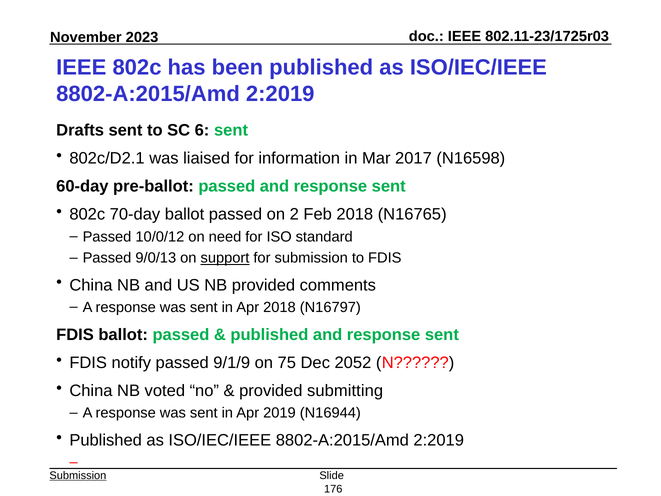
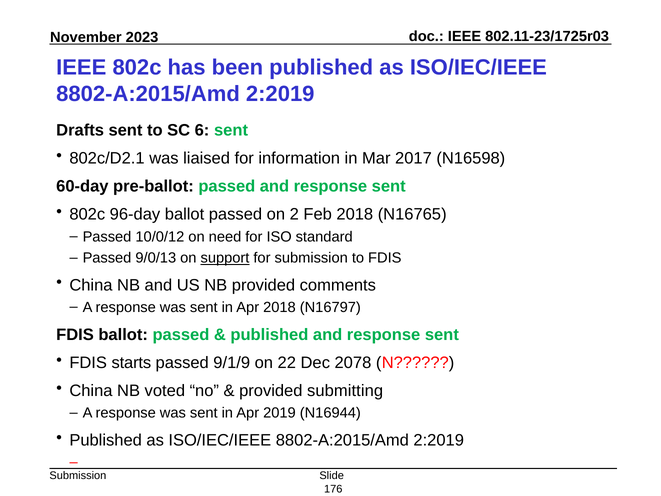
70-day: 70-day -> 96-day (135, 214)
notify: notify -> starts (131, 363)
75: 75 -> 22 (287, 363)
2052: 2052 -> 2078 (353, 363)
Submission underline: present -> none (78, 475)
